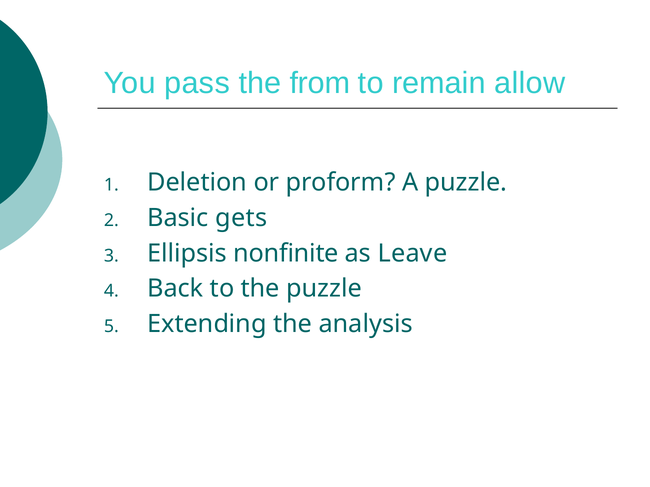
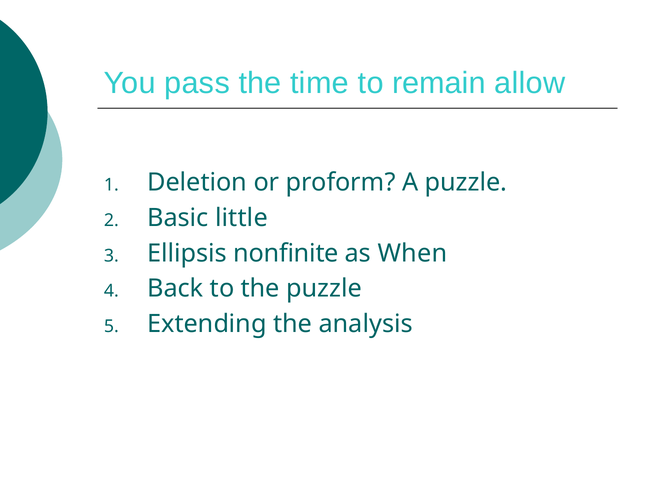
from: from -> time (320, 83)
gets: gets -> little (241, 218)
Leave: Leave -> When (412, 254)
